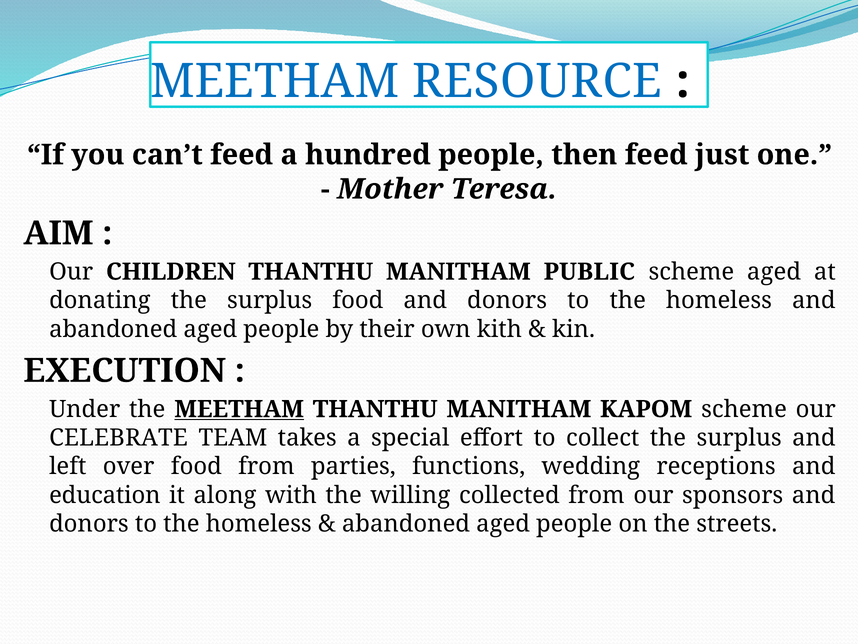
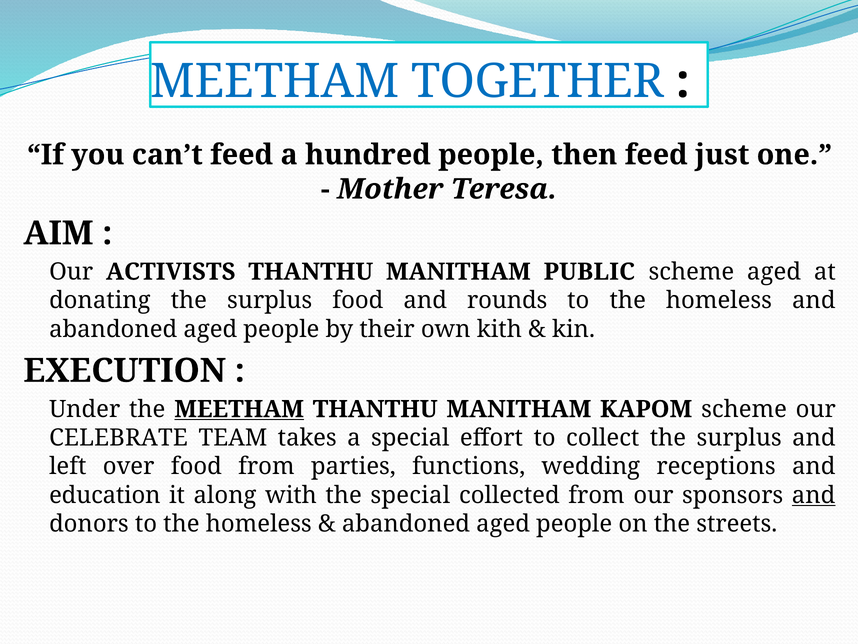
RESOURCE: RESOURCE -> TOGETHER (538, 81)
CHILDREN: CHILDREN -> ACTIVISTS (171, 272)
food and donors: donors -> rounds (507, 300)
the willing: willing -> special (410, 495)
and underline: none -> present (814, 495)
